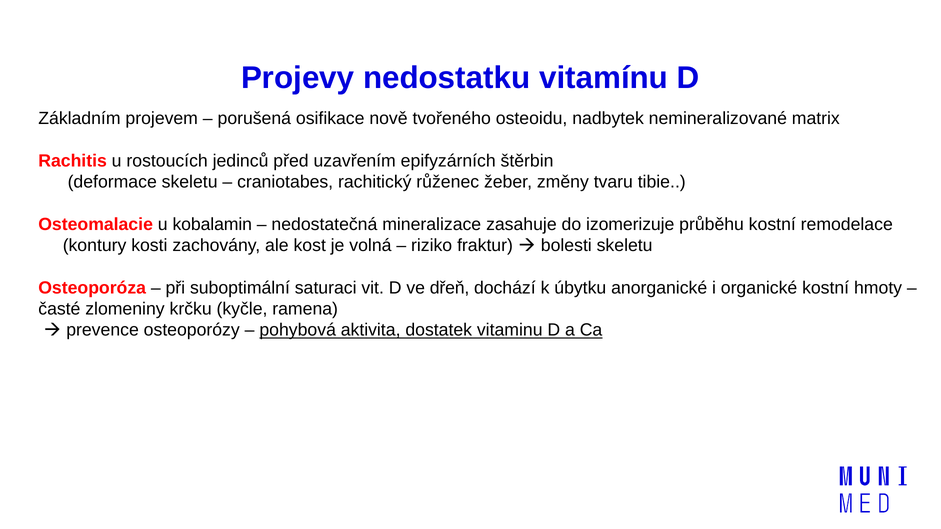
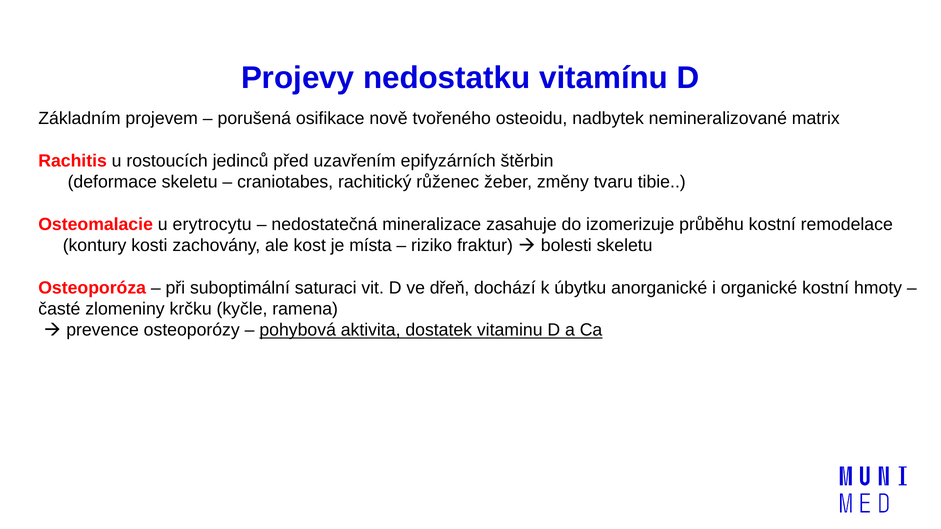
kobalamin: kobalamin -> erytrocytu (212, 224)
volná: volná -> místa (371, 246)
